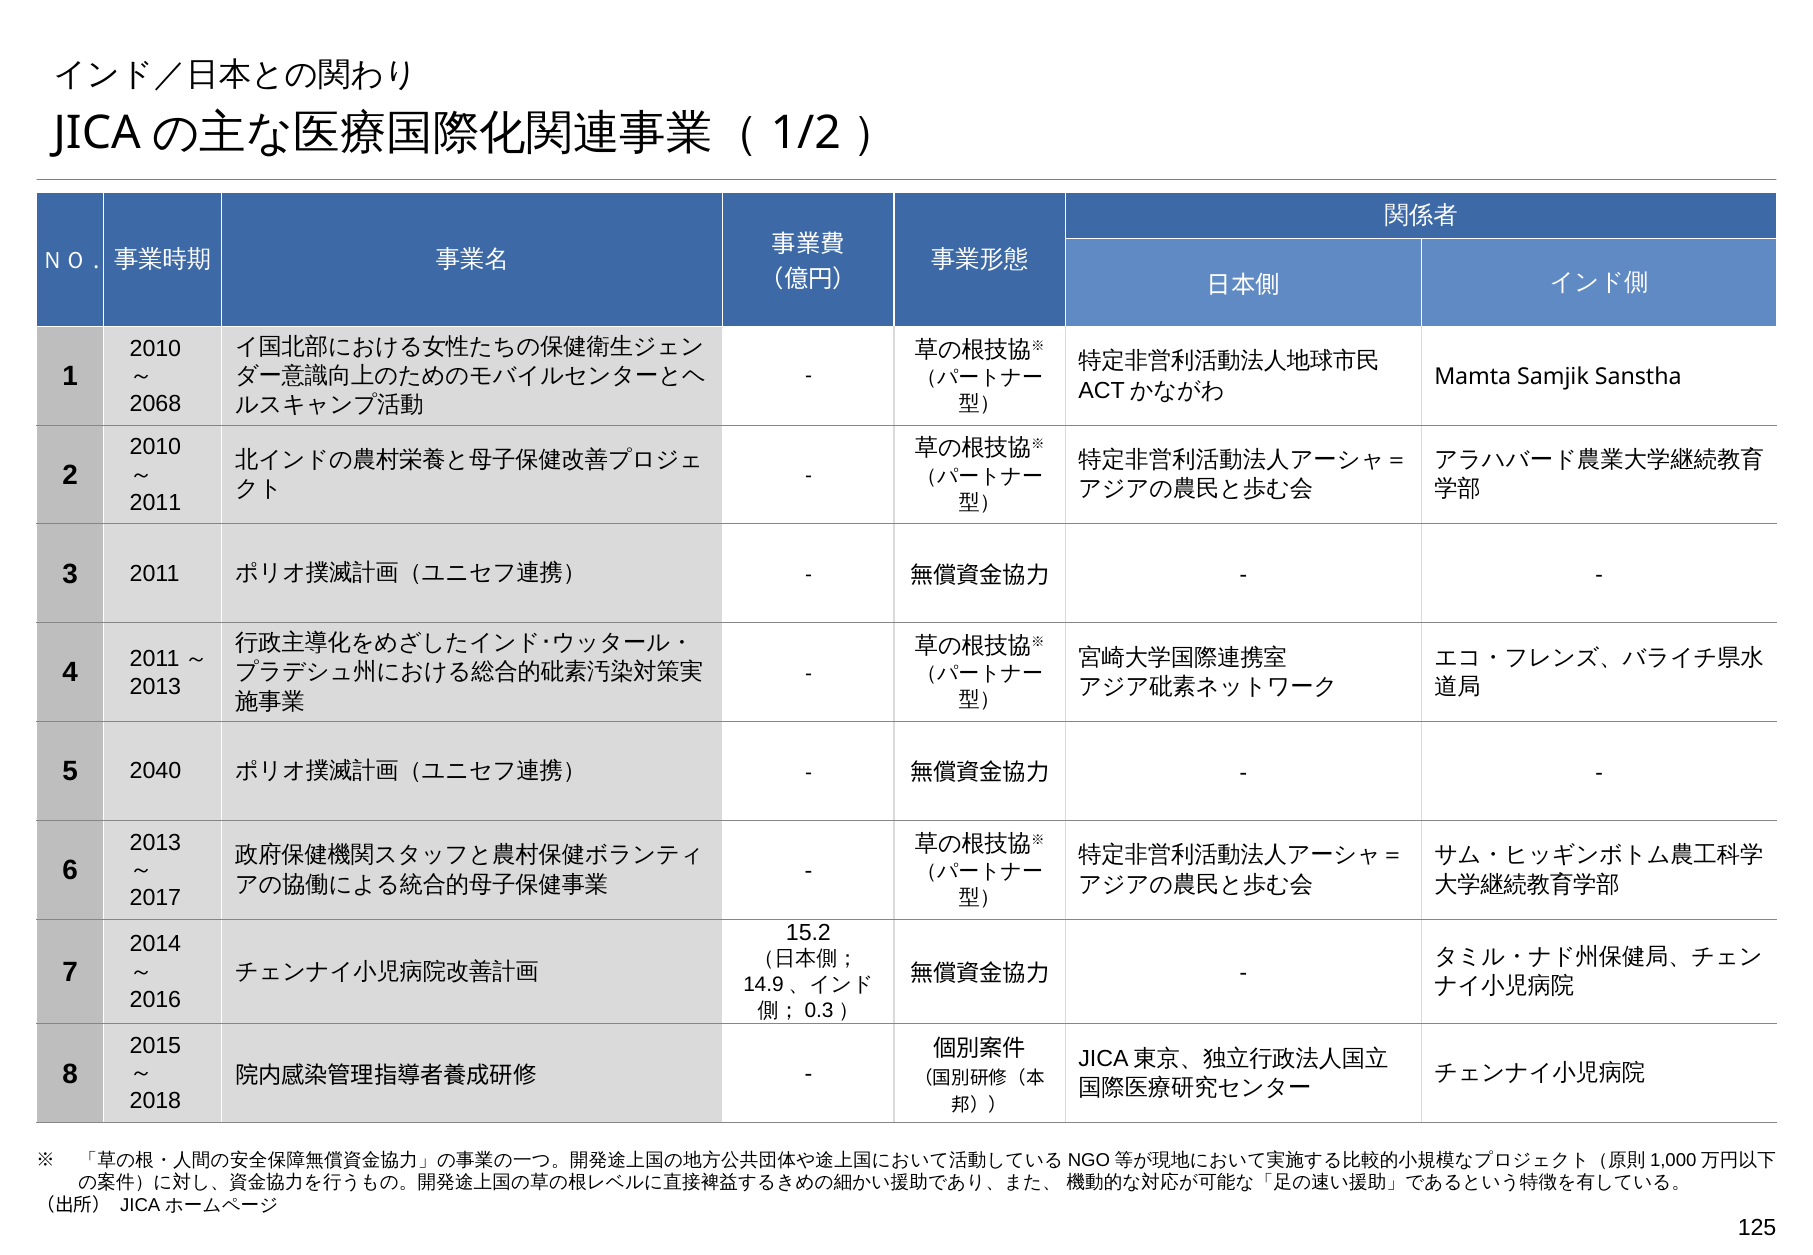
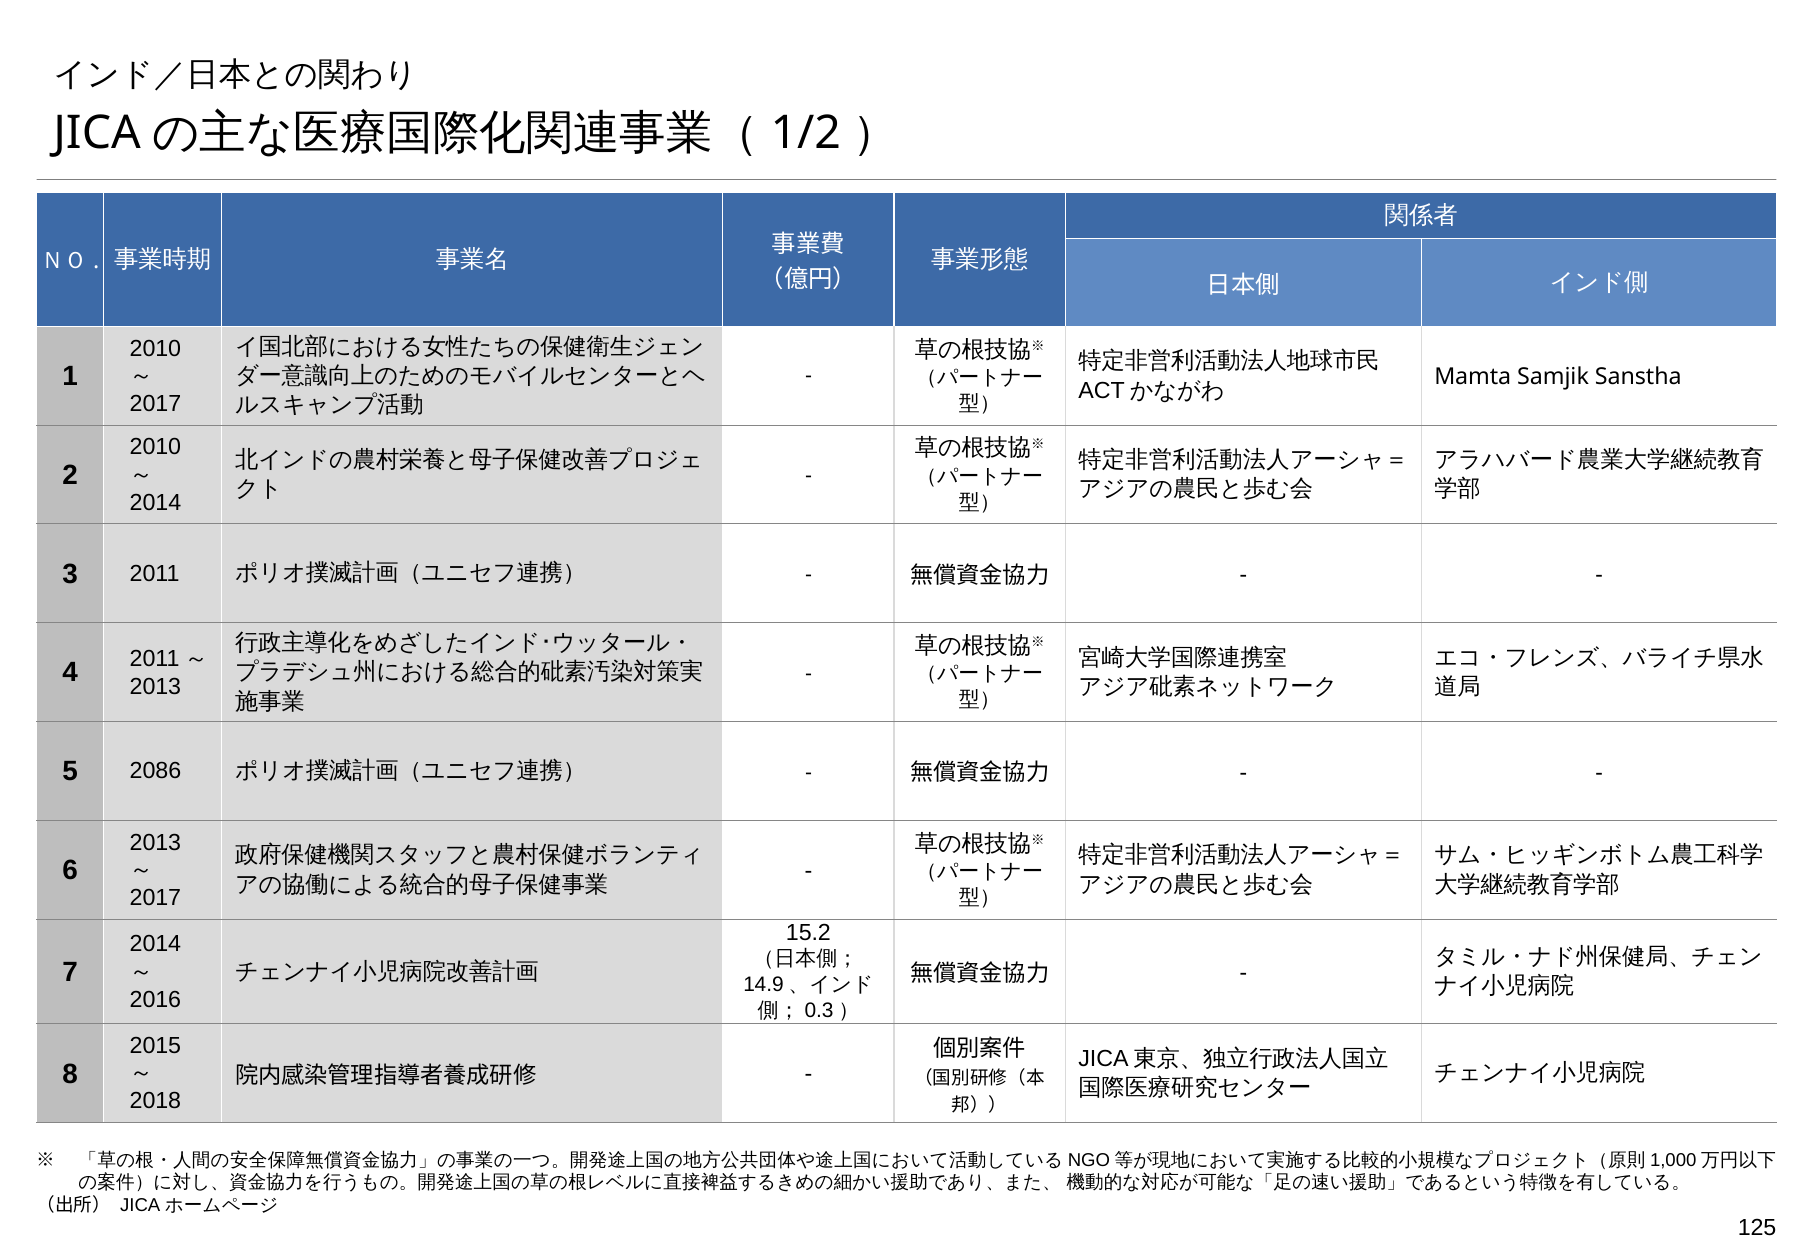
2068: 2068 -> 2017 (155, 404)
2011: 2011 -> 2014 (155, 502)
2040: 2040 -> 2086 (155, 771)
